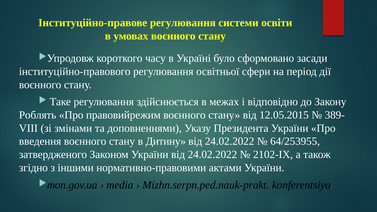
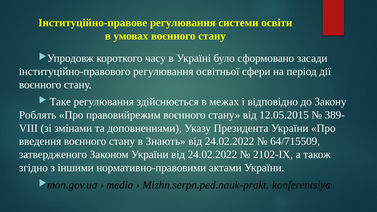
Дитину: Дитину -> Знають (166, 141)
64/253955: 64/253955 -> 64/715509 (295, 141)
